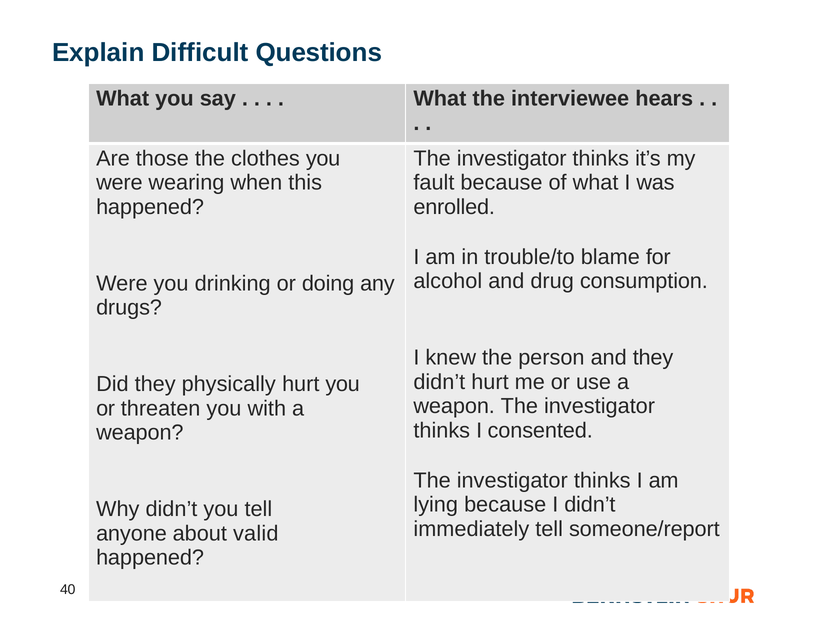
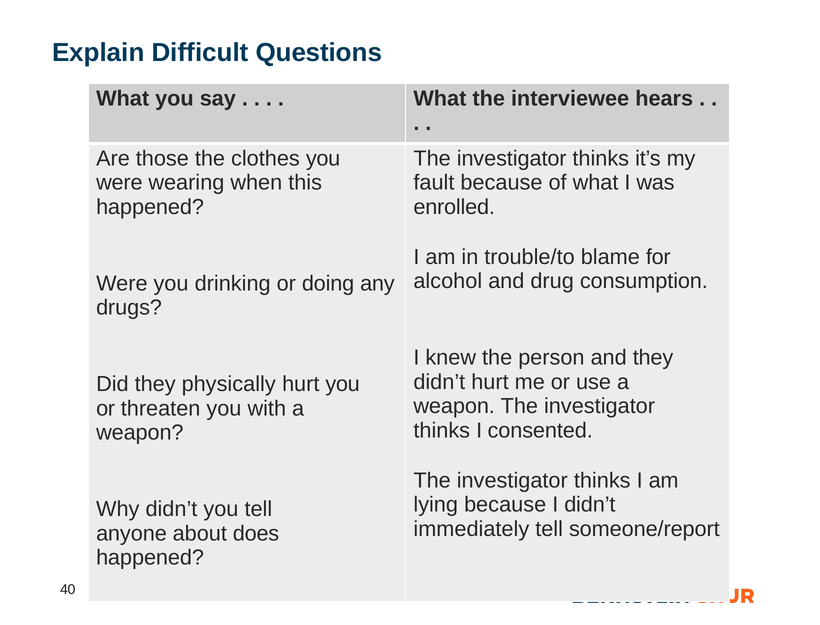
valid: valid -> does (256, 533)
